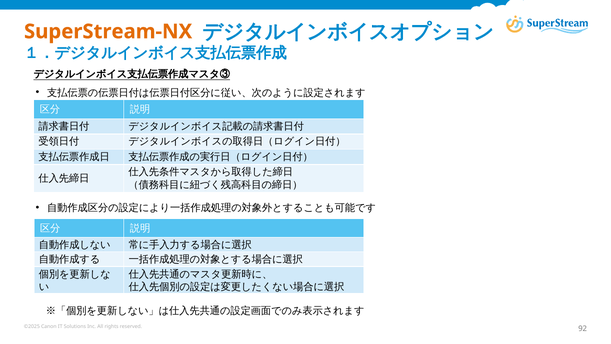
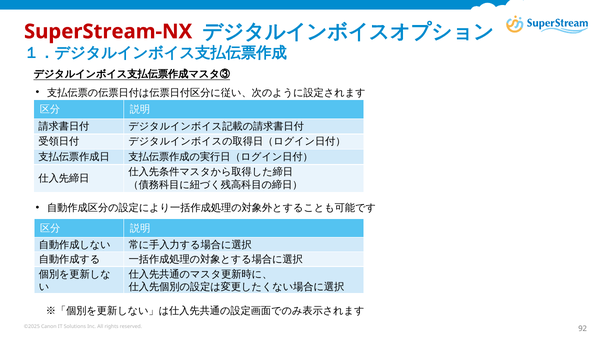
SuperStream-NX colour: orange -> red (108, 32)
